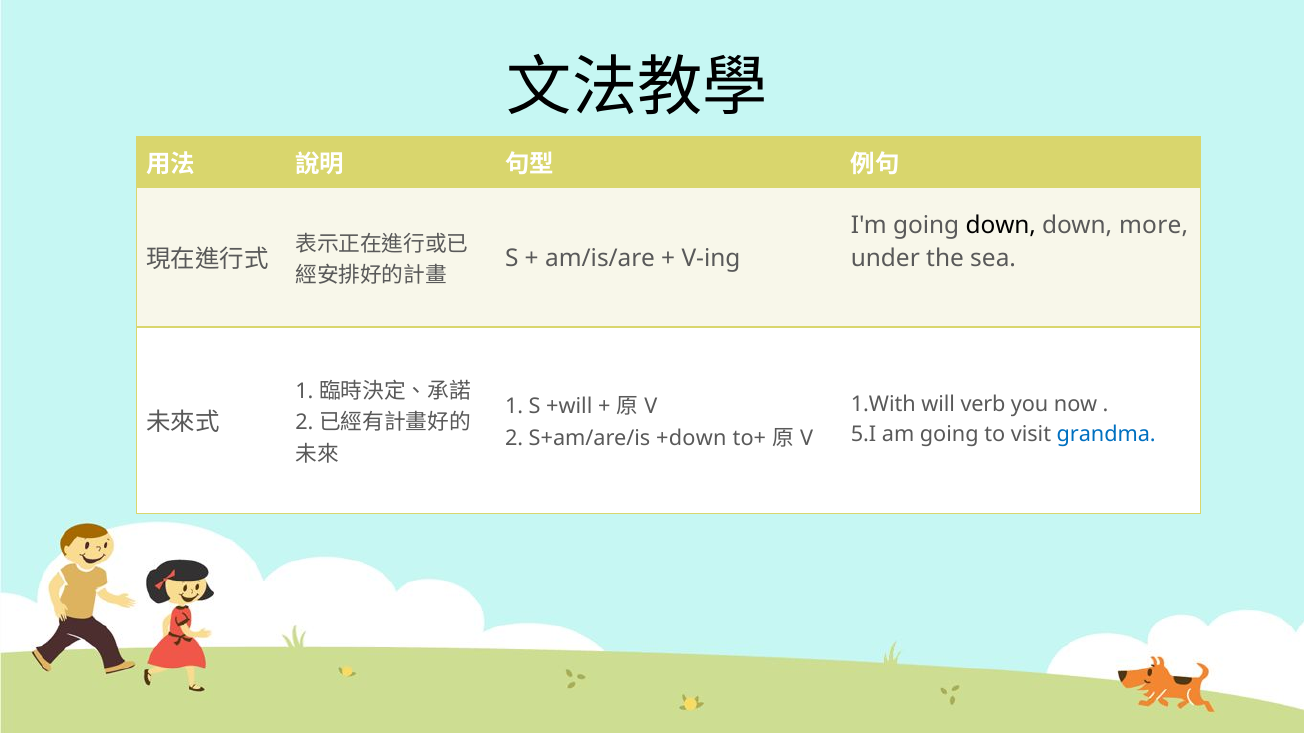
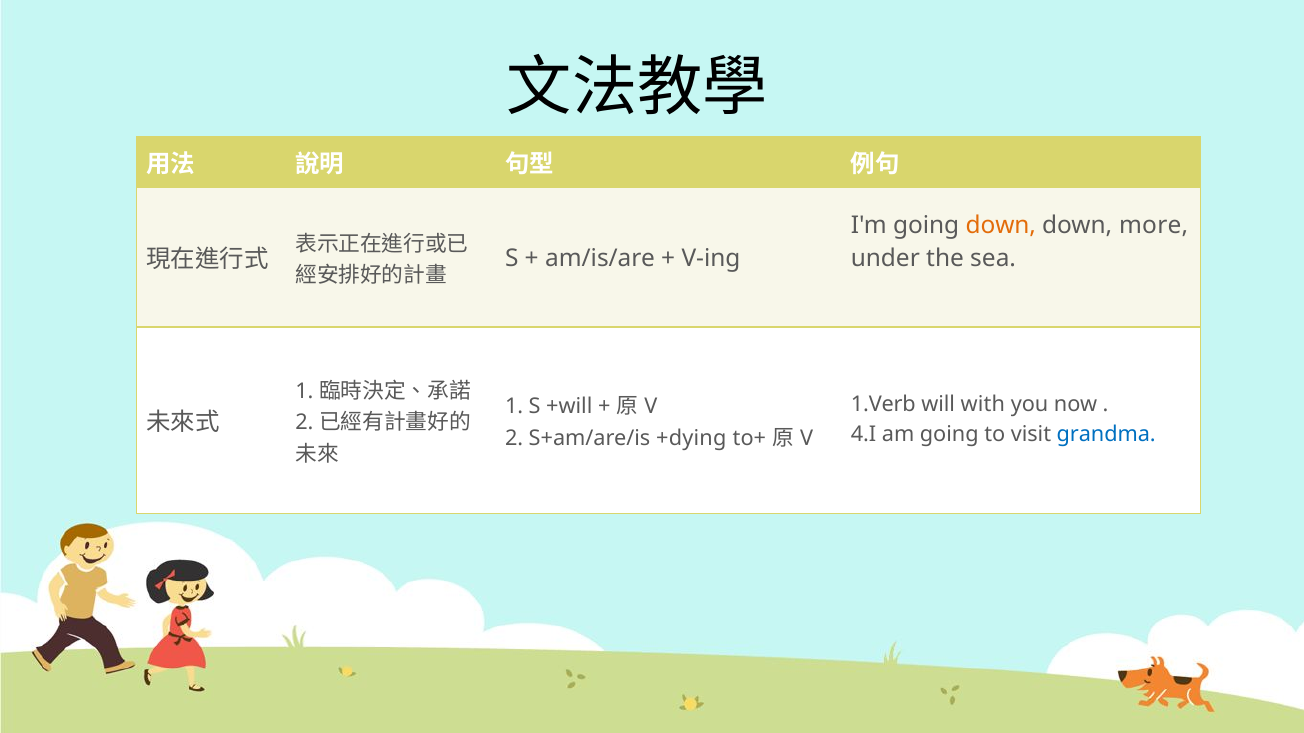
down colour: black -> orange (1001, 225)
1.With: 1.With -> 1.Verb (883, 405)
verb: verb -> with (983, 405)
5.I: 5.I -> 4.I (864, 435)
+down: +down -> +dying (691, 438)
